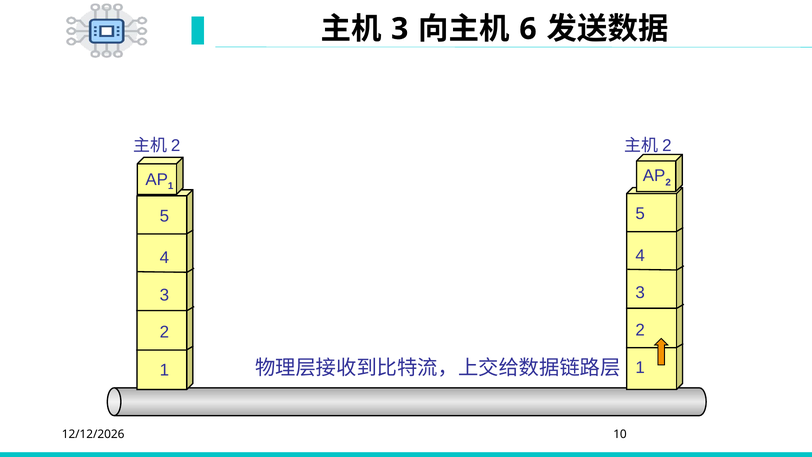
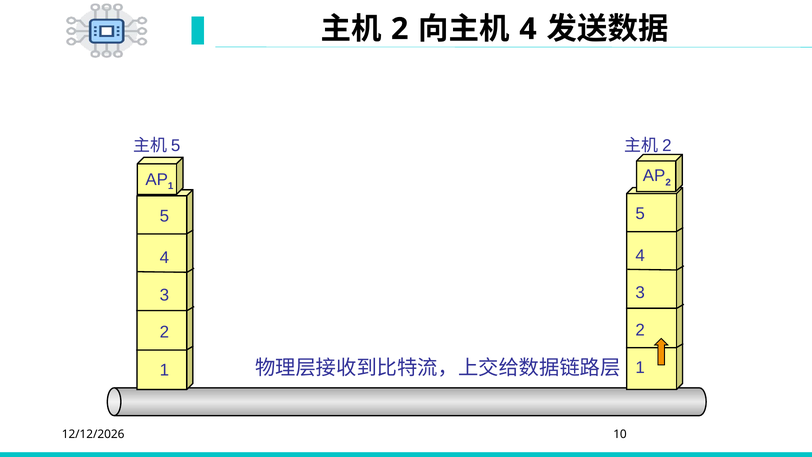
3: 3 -> 2 (400, 29)
6: 6 -> 4 (528, 29)
2: 2 -> 5 (176, 146)
